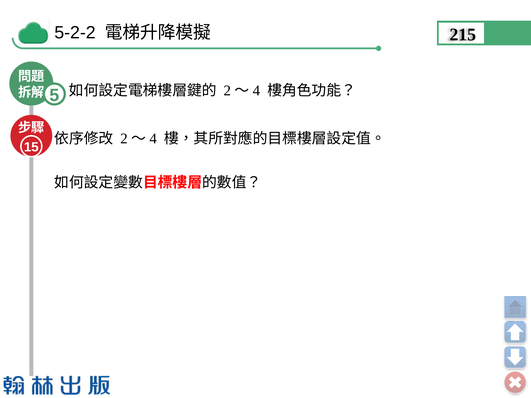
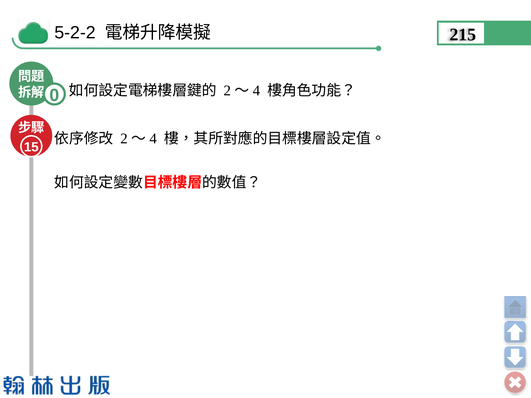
5: 5 -> 0 (54, 95)
